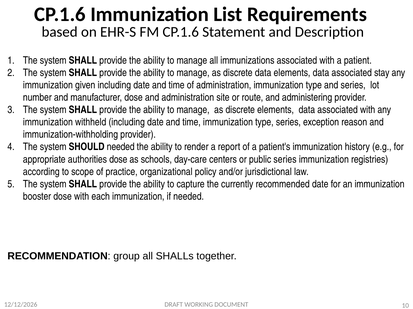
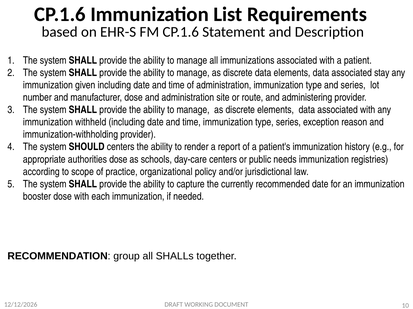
SHOULD needed: needed -> centers (121, 147)
public series: series -> needs (285, 160)
